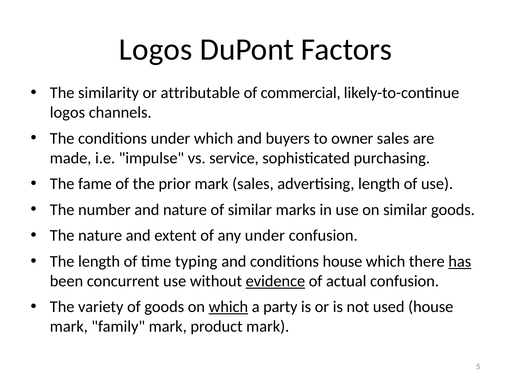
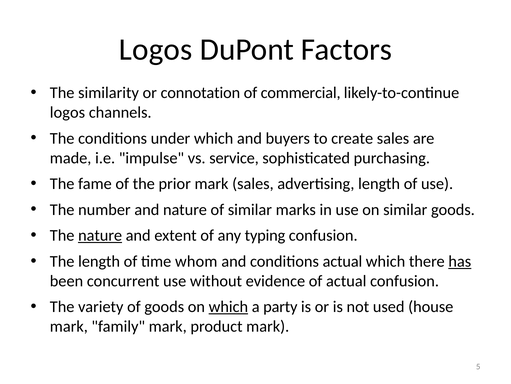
attributable: attributable -> connotation (200, 93)
owner: owner -> create (352, 138)
nature underline: none -> present (100, 235)
any under: under -> typing (265, 235)
typing: typing -> whom (196, 261)
conditions house: house -> actual (342, 261)
evidence underline: present -> none (275, 280)
